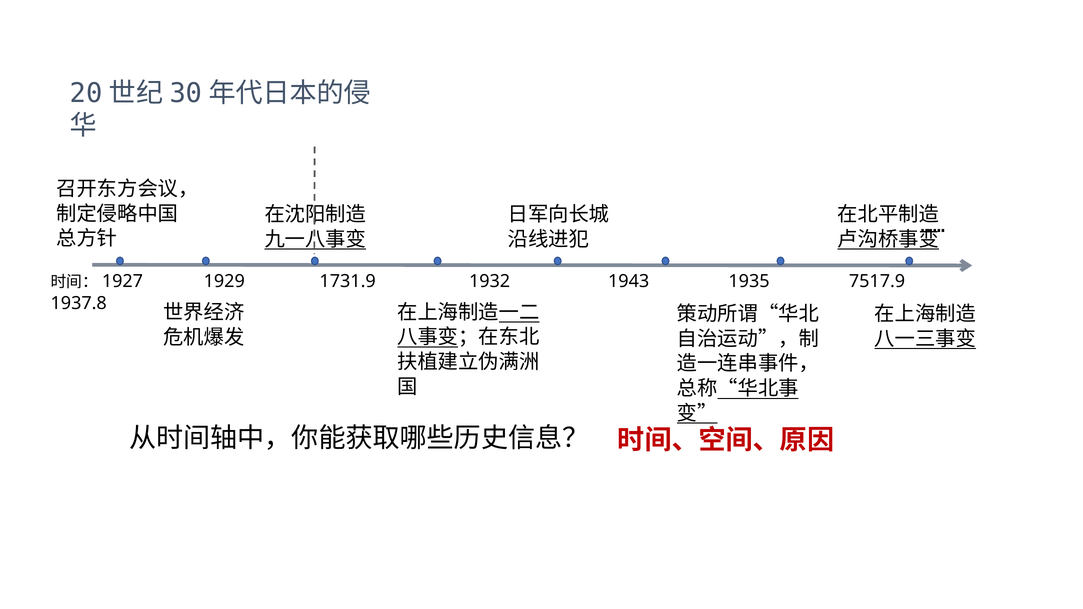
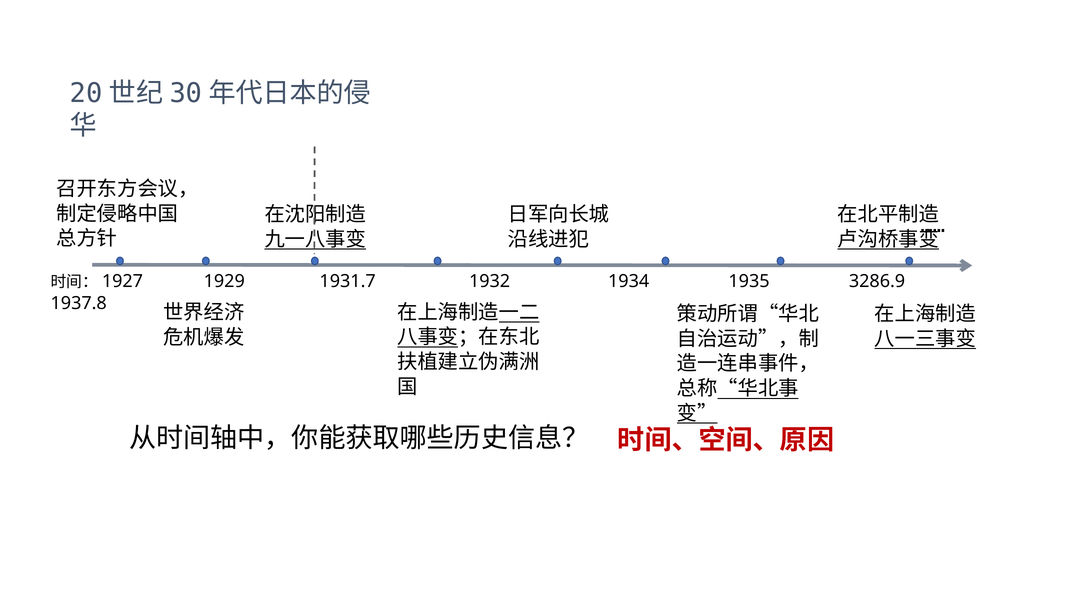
1731.9: 1731.9 -> 1931.7 (348, 282)
1943: 1943 -> 1934 (629, 282)
7517.9: 7517.9 -> 3286.9 (877, 282)
